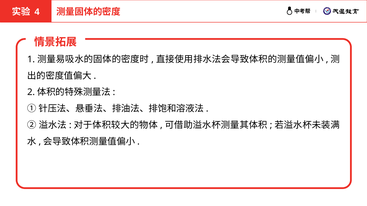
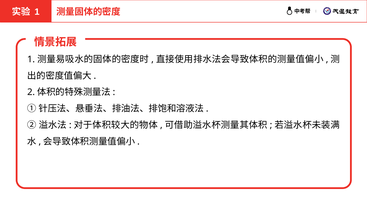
4: 4 -> 1 (37, 12)
